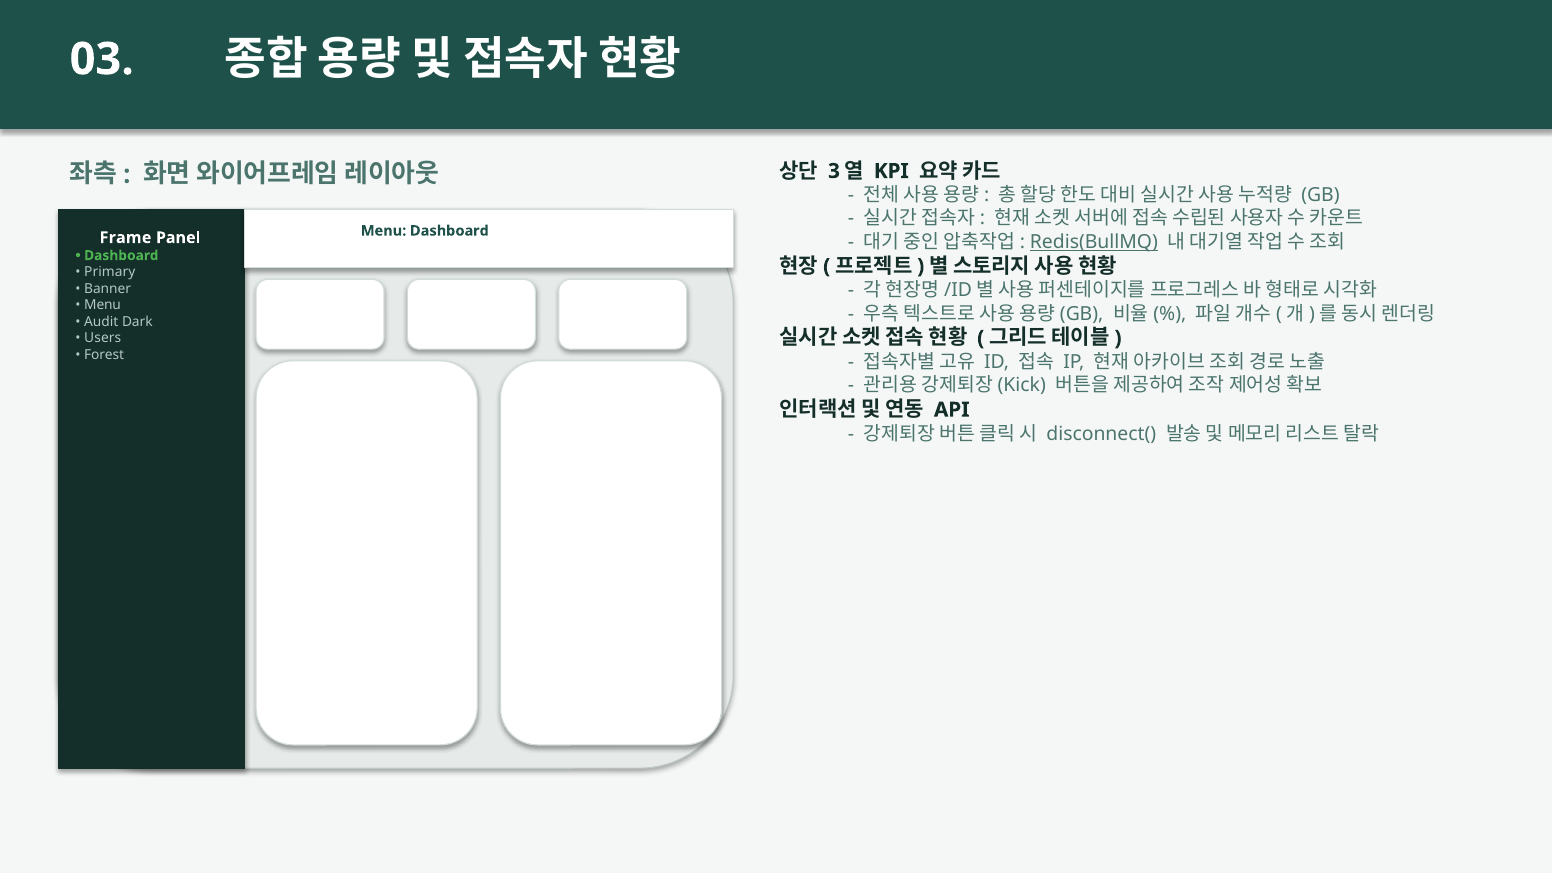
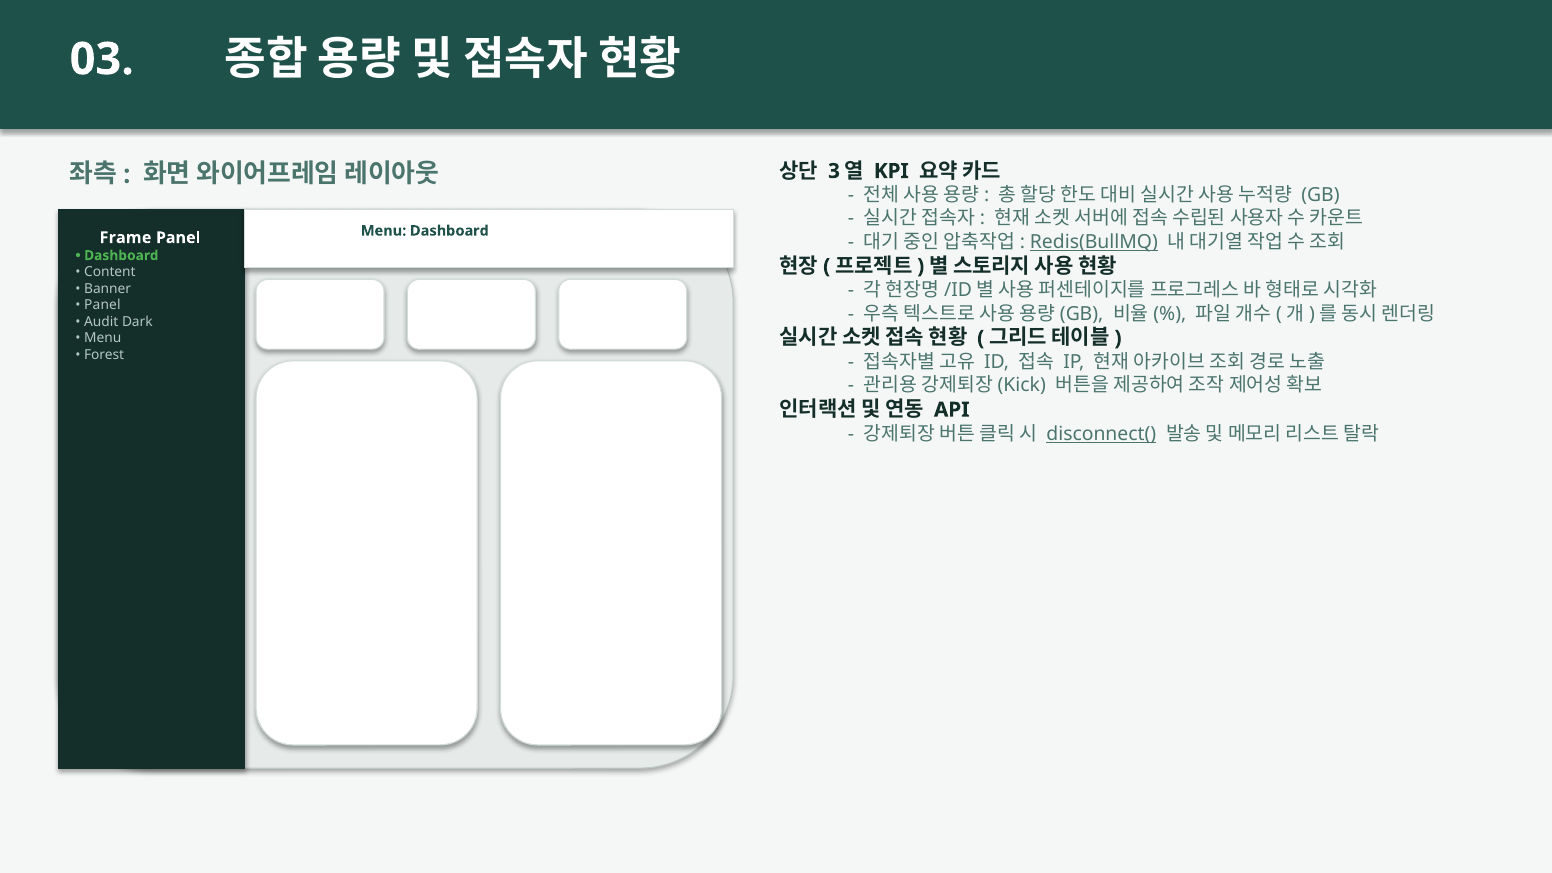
Primary: Primary -> Content (110, 272)
Menu: Menu -> Panel (102, 305)
Users: Users -> Menu (103, 338)
disconnect( underline: none -> present (1101, 434)
